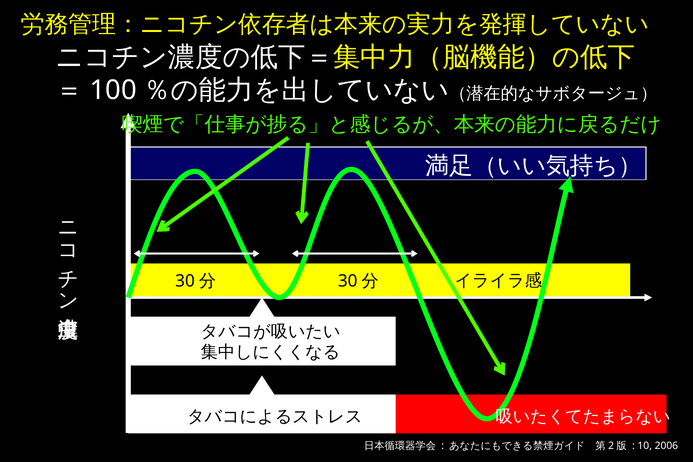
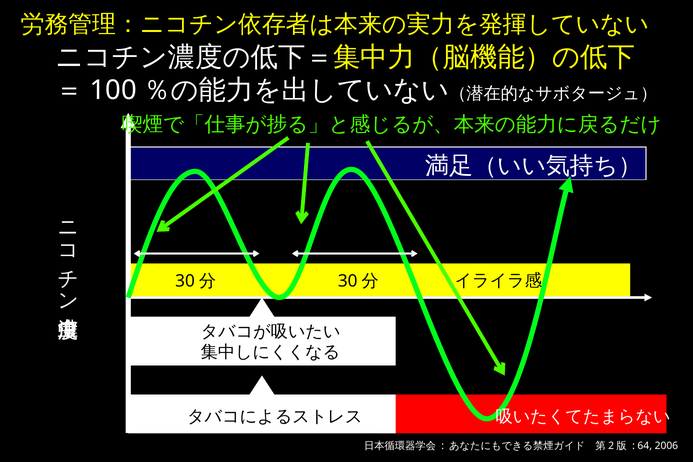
10: 10 -> 64 (645, 446)
